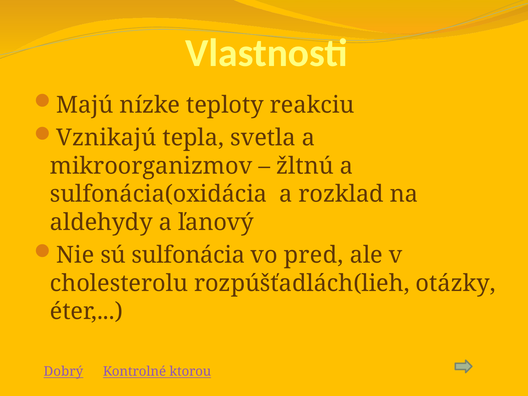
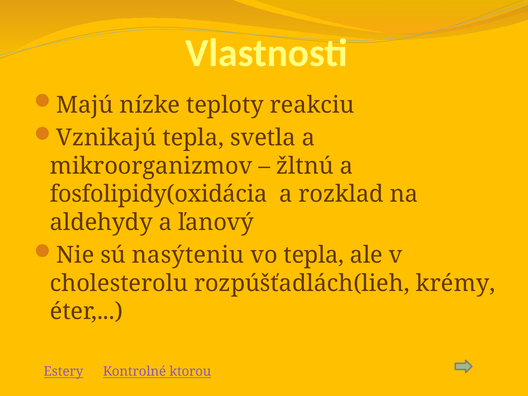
sulfonácia(oxidácia: sulfonácia(oxidácia -> fosfolipidy(oxidácia (159, 194)
sulfonácia: sulfonácia -> nasýteniu (188, 255)
vo pred: pred -> tepla (314, 255)
otázky: otázky -> krémy (456, 283)
Dobrý: Dobrý -> Estery (63, 372)
